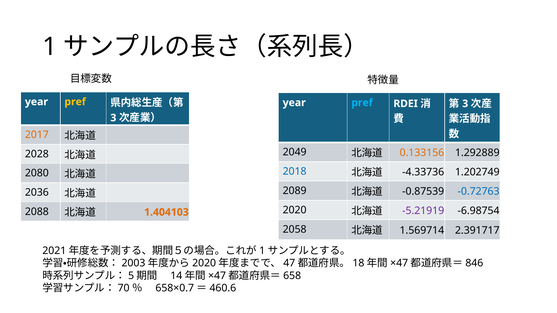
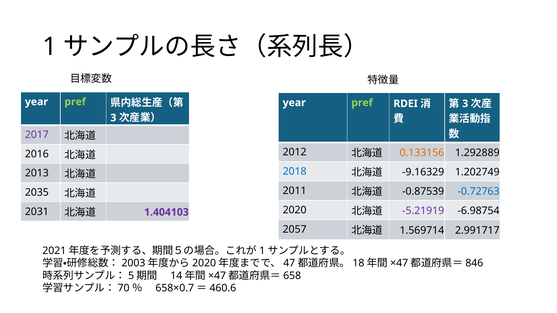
pref colour: yellow -> light green (75, 102)
pref colour: light blue -> light green (362, 103)
2017 colour: orange -> purple (37, 135)
2049: 2049 -> 2012 (295, 152)
2028: 2028 -> 2016 (37, 154)
-4.33736: -4.33736 -> -9.16329 (423, 172)
2080: 2080 -> 2013 (37, 173)
2089: 2089 -> 2011 (295, 191)
2036: 2036 -> 2035 (37, 193)
2088: 2088 -> 2031 (37, 212)
1.404103 colour: orange -> purple (166, 212)
2058: 2058 -> 2057 (295, 230)
2.391717: 2.391717 -> 2.991717 (477, 231)
